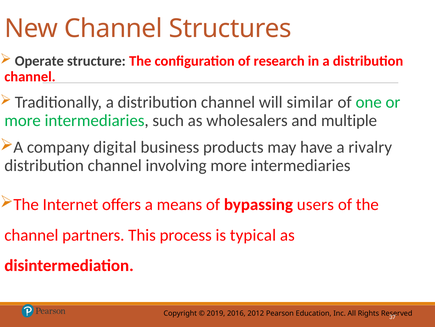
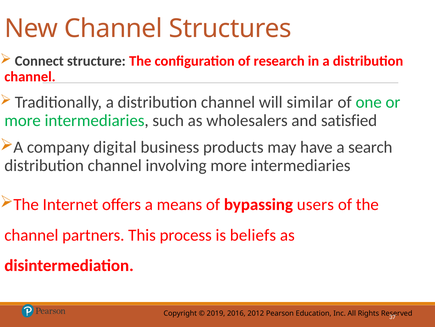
Operate: Operate -> Connect (39, 61)
multiple: multiple -> satisfied (349, 120)
rivalry: rivalry -> search (370, 147)
typical: typical -> beliefs (253, 235)
